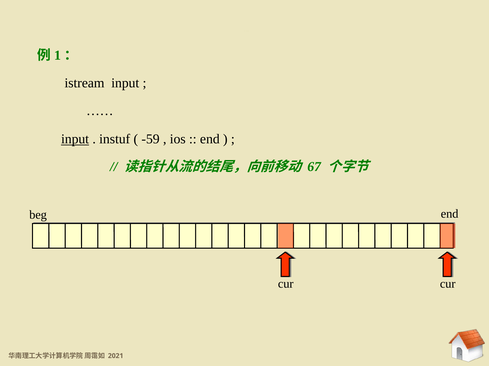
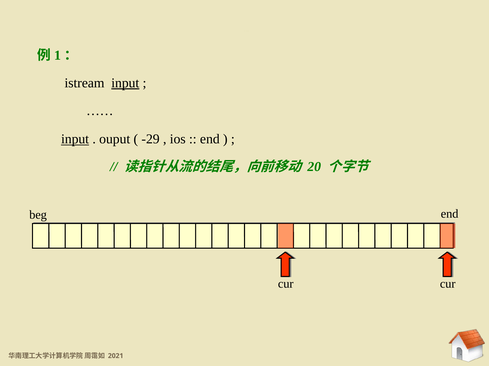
input underline: none -> present (125, 83)
instuf: instuf -> ouput (115, 139)
-59: -59 -> -29 (151, 139)
67: 67 -> 20 (314, 167)
